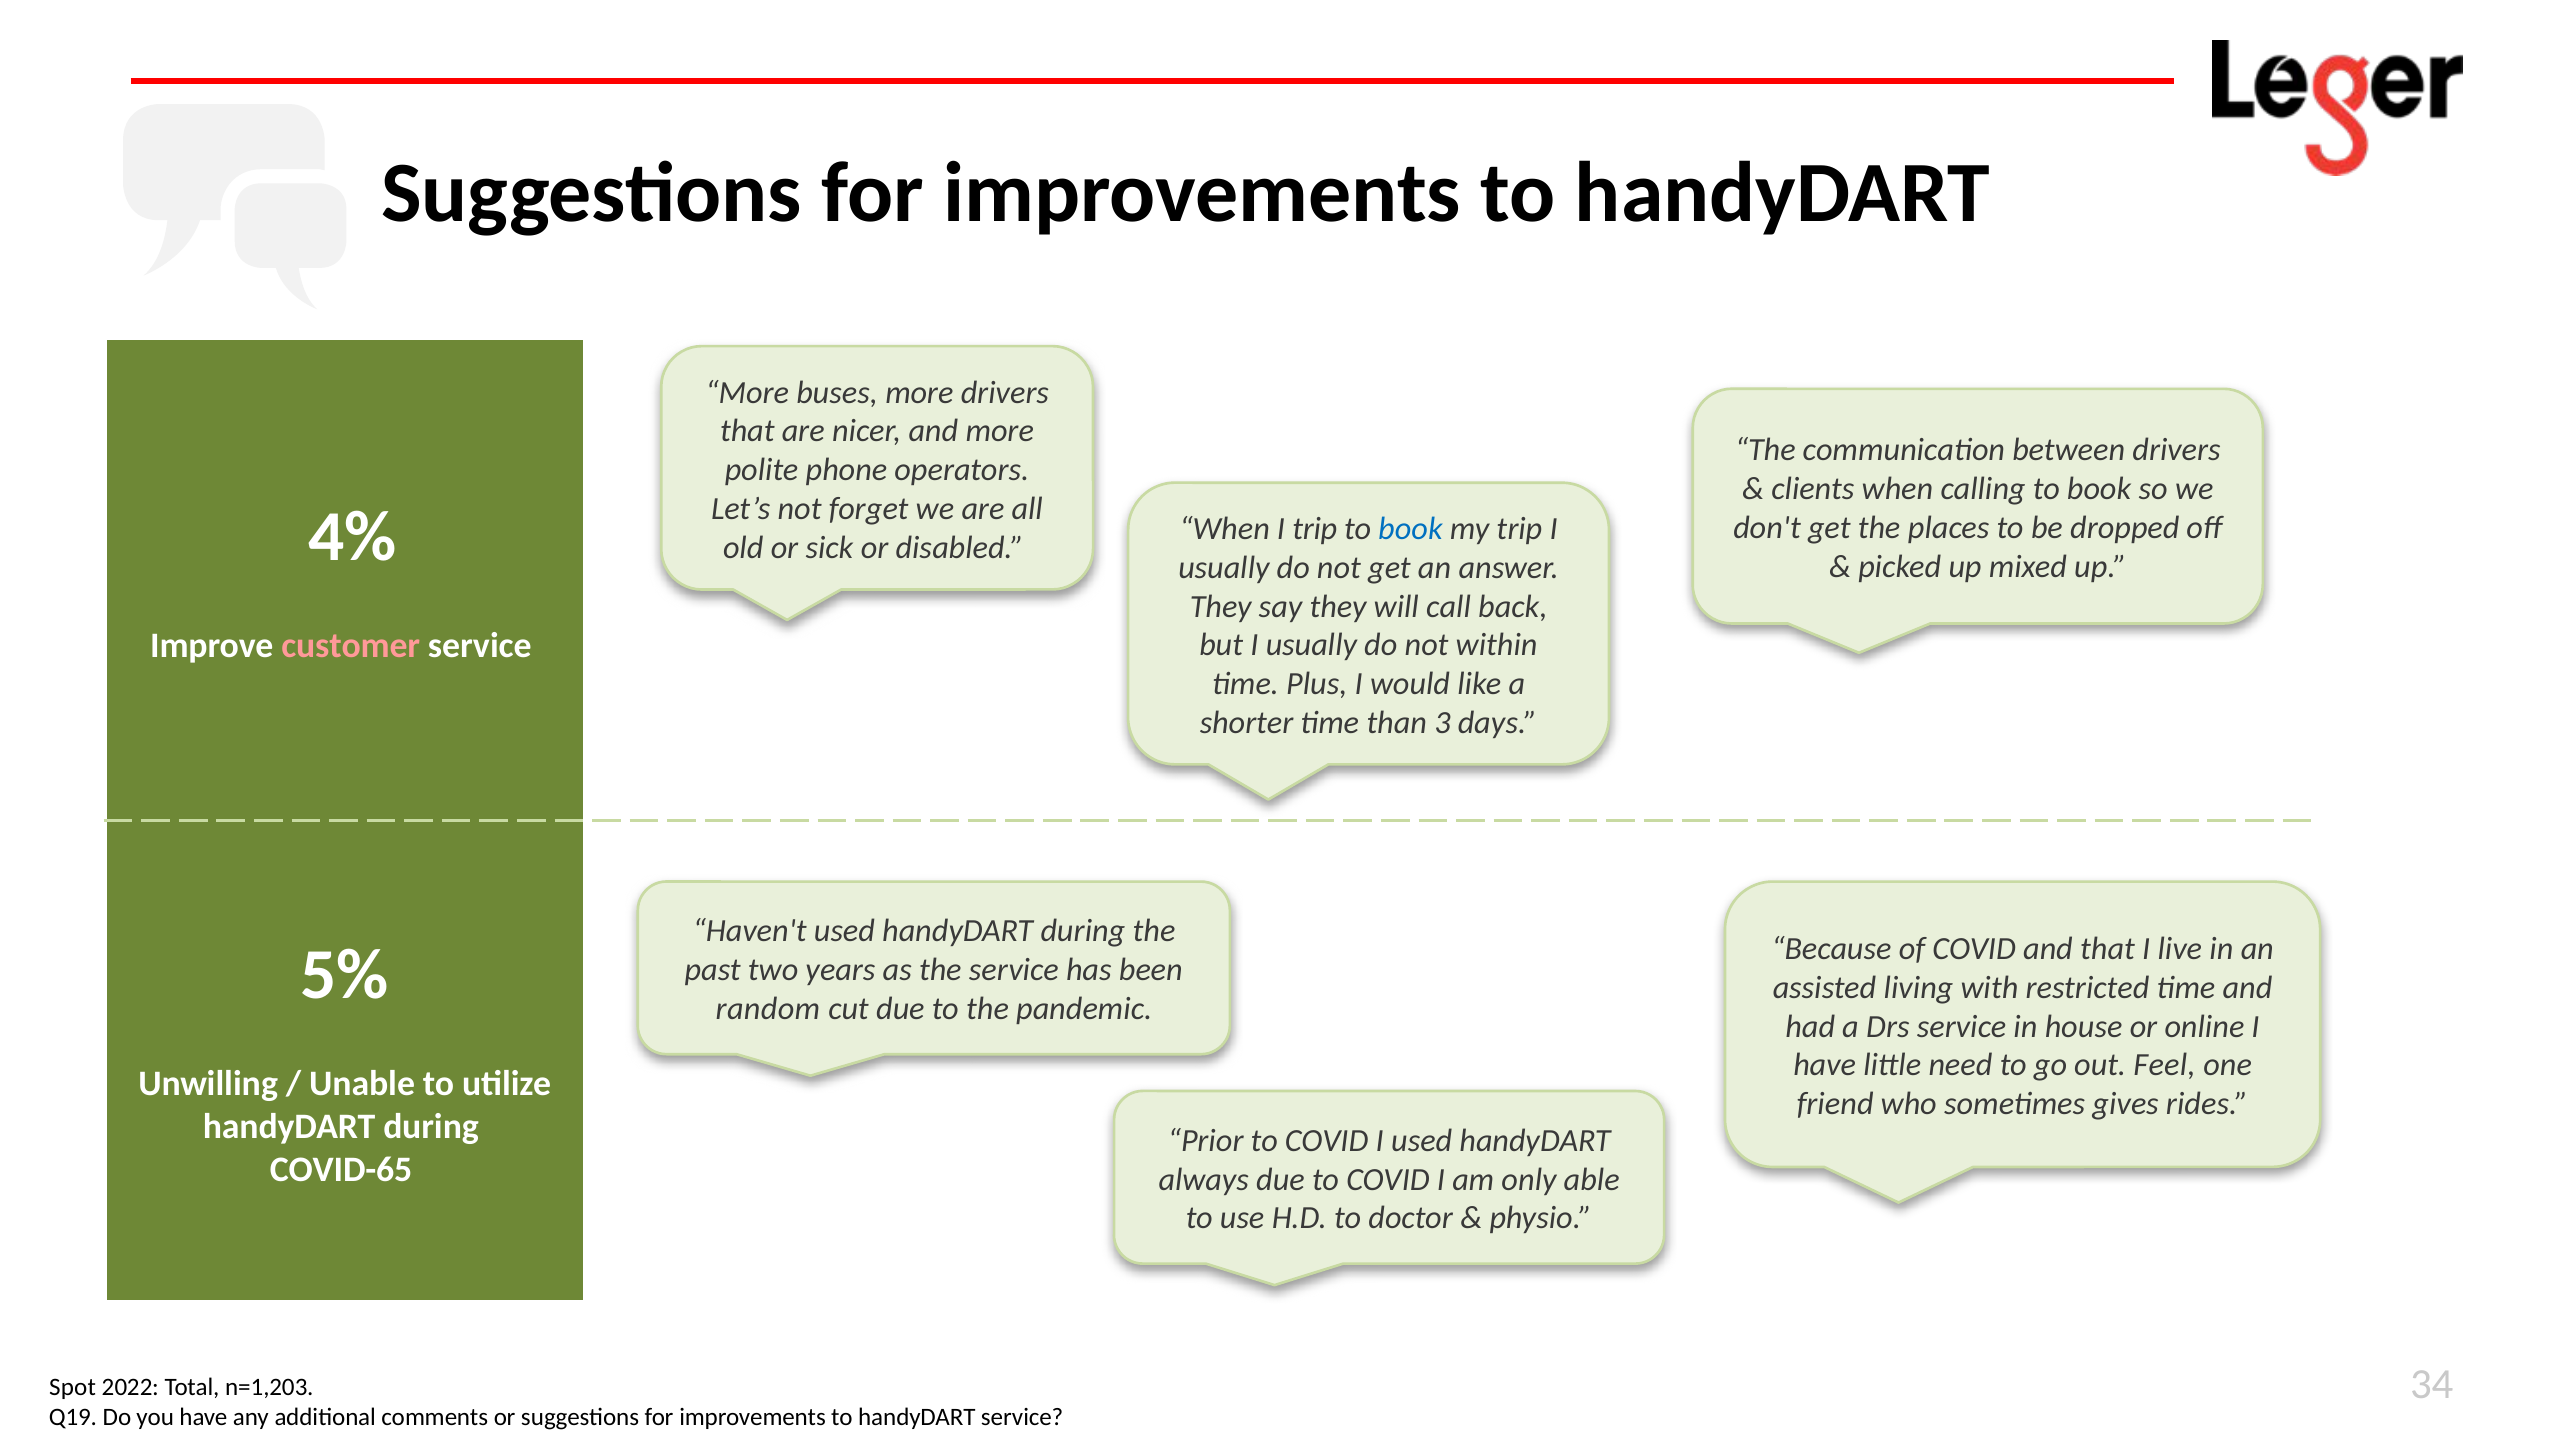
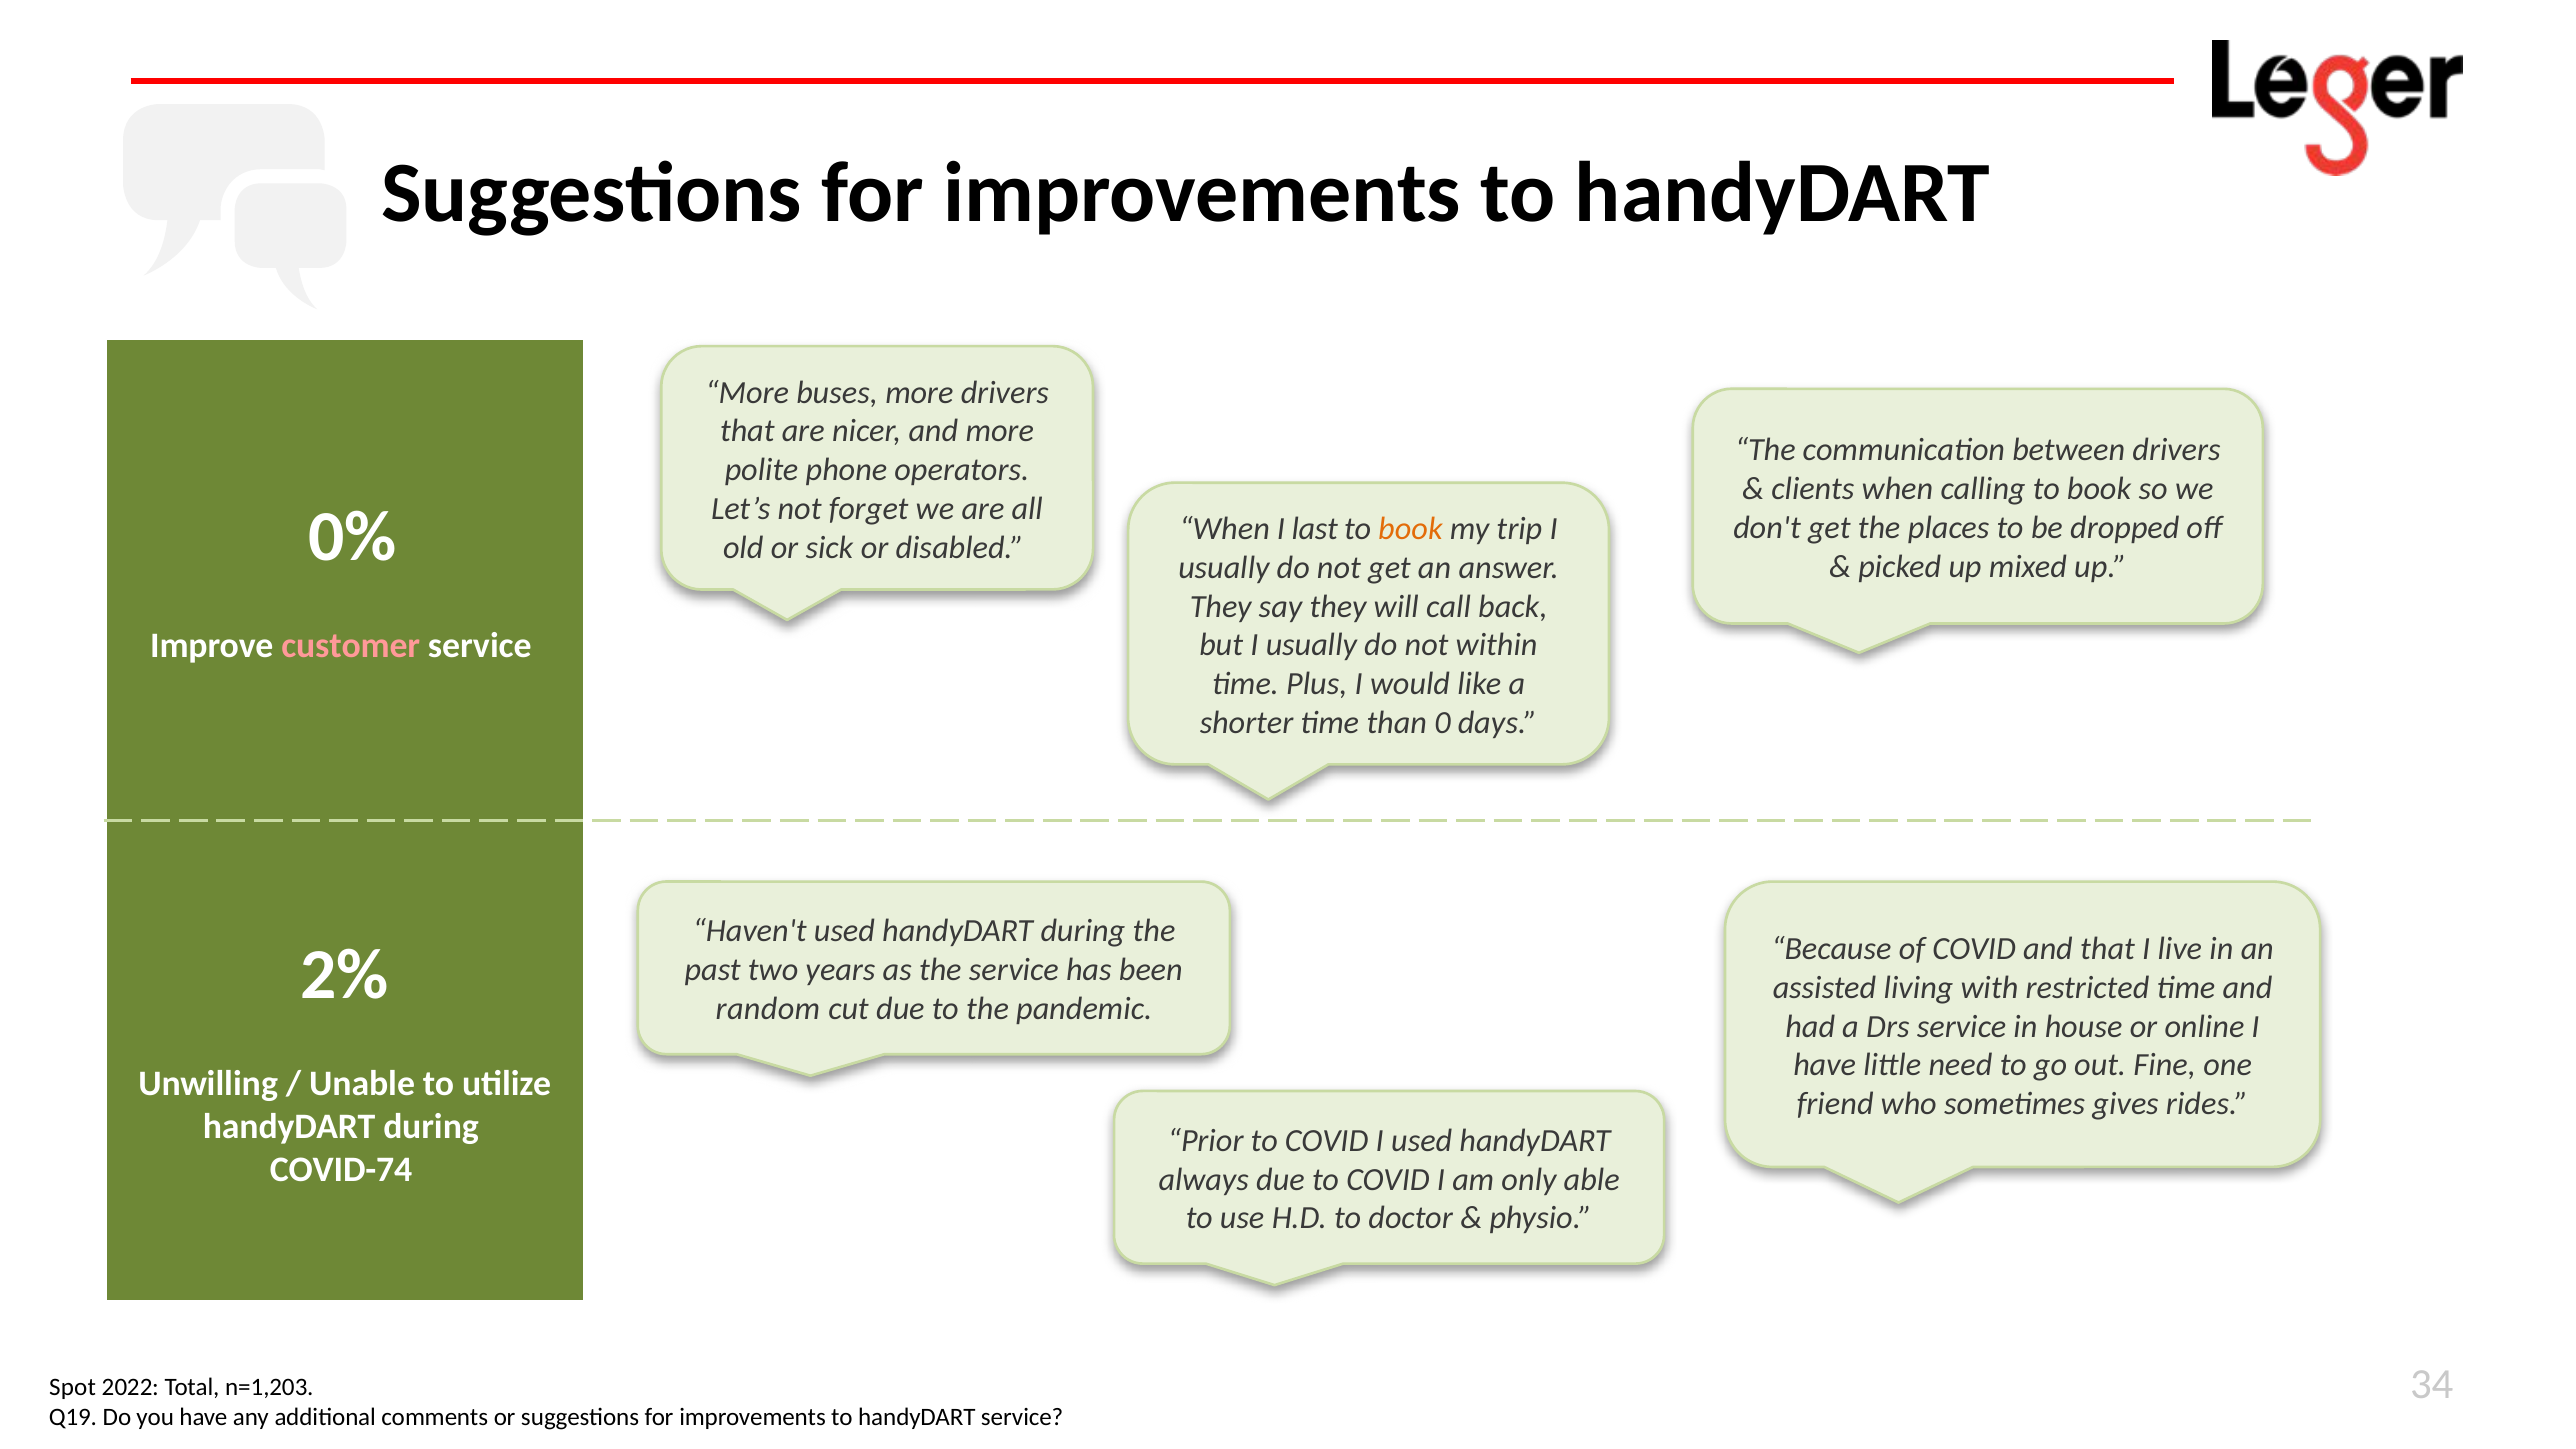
4%: 4% -> 0% (353, 537)
I trip: trip -> last (1315, 529)
book colour: blue -> orange (1410, 529)
3: 3 -> 0 (1442, 723)
5%: 5% -> 2% (345, 975)
Feel: Feel -> Fine (2165, 1065)
COVID-65: COVID-65 -> COVID-74 (341, 1170)
